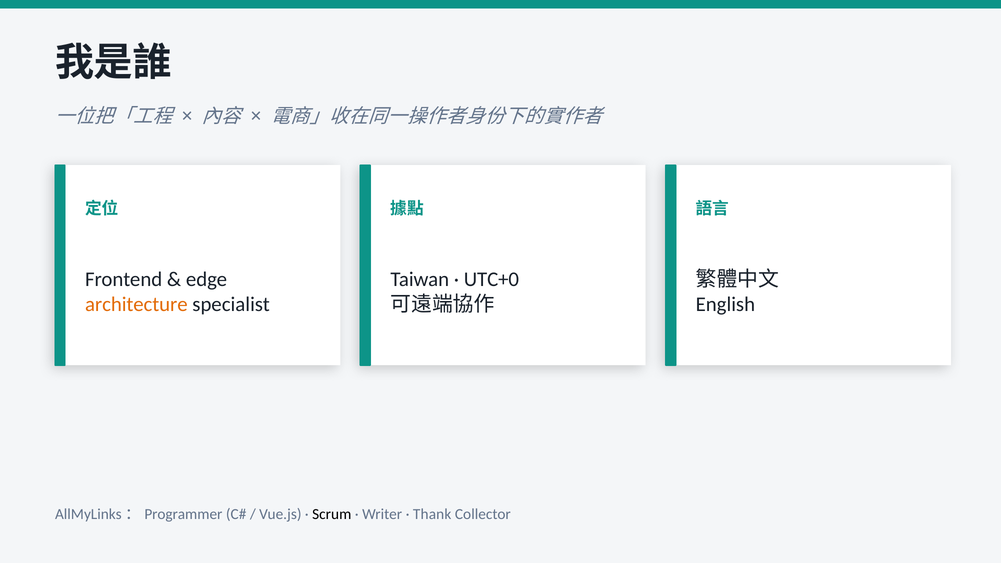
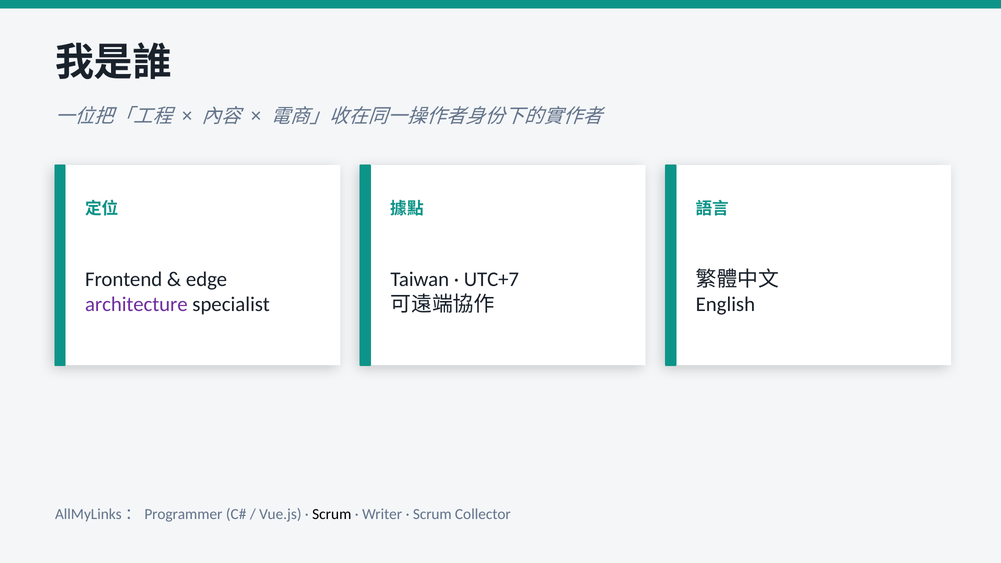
UTC+0: UTC+0 -> UTC+7 (491, 279)
architecture colour: orange -> purple (136, 304)
Thank: Thank -> Scrum (432, 514)
